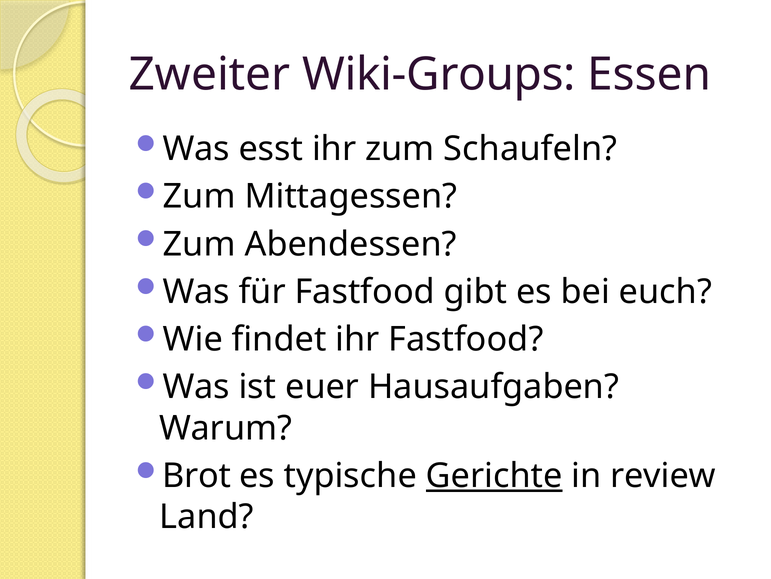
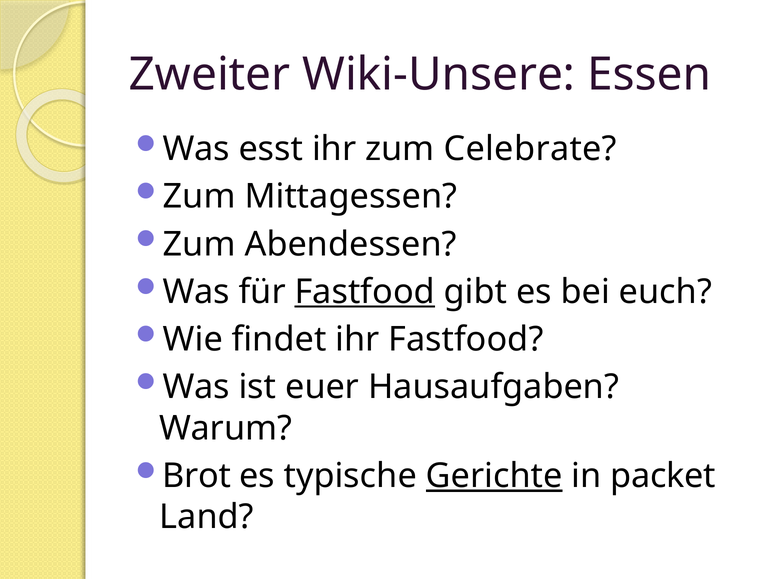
Wiki-Groups: Wiki-Groups -> Wiki-Unsere (439, 75)
Schaufeln: Schaufeln -> Celebrate (530, 149)
Fastfood underline: none -> present (365, 292)
review: review -> packet (663, 475)
